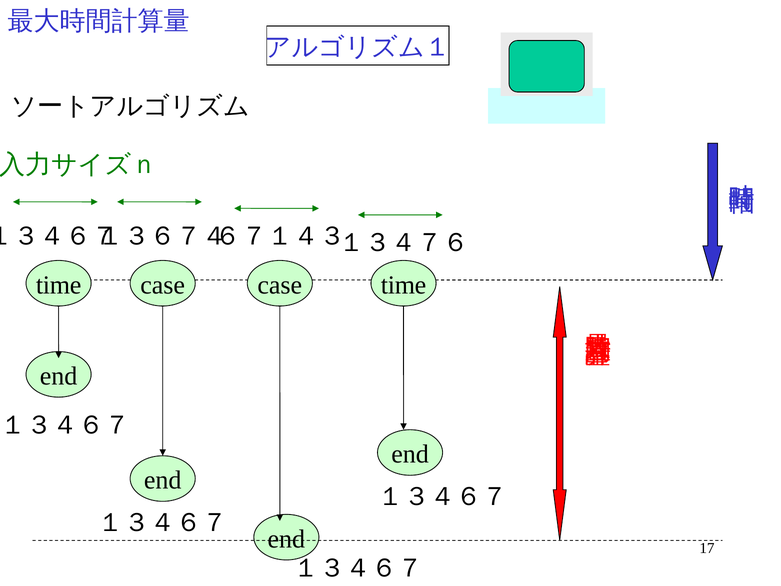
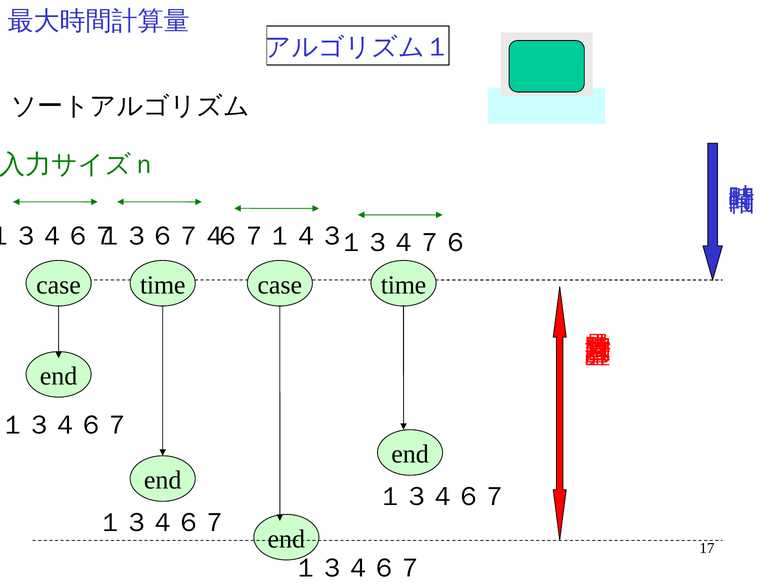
time: time -> case (59, 285)
case: case -> time (163, 285)
